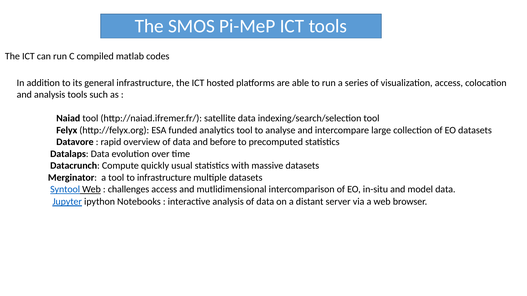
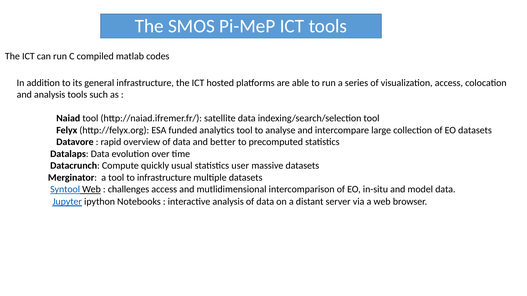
before: before -> better (223, 142)
with: with -> user (240, 166)
